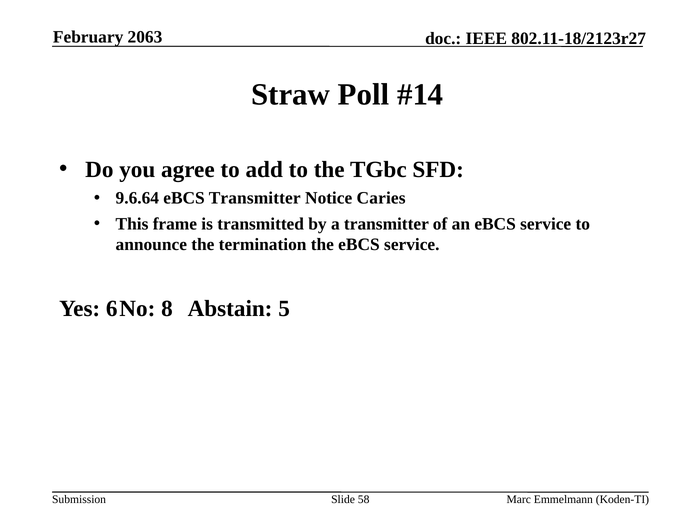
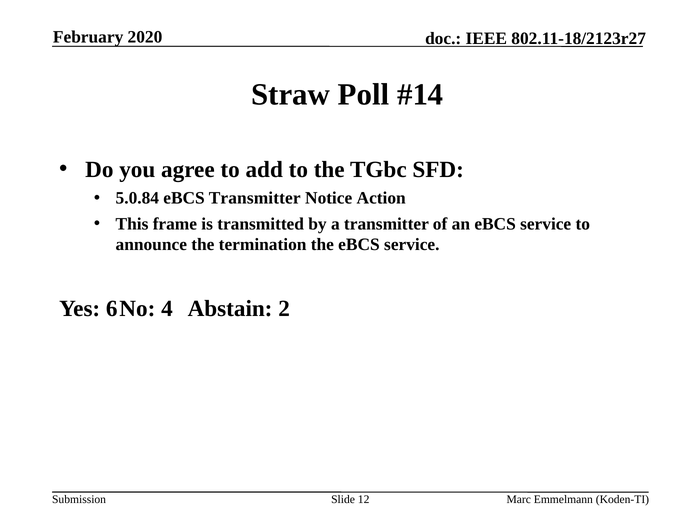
2063: 2063 -> 2020 (145, 37)
9.6.64: 9.6.64 -> 5.0.84 (137, 198)
Caries: Caries -> Action (381, 198)
8: 8 -> 4 (167, 309)
5: 5 -> 2 (284, 309)
58: 58 -> 12 (364, 500)
